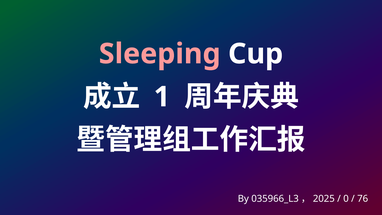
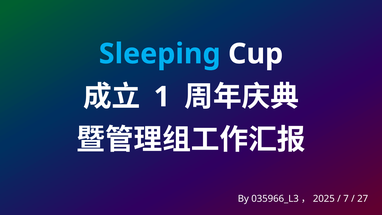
Sleeping colour: pink -> light blue (160, 54)
0: 0 -> 7 (346, 199)
76: 76 -> 27 (363, 199)
